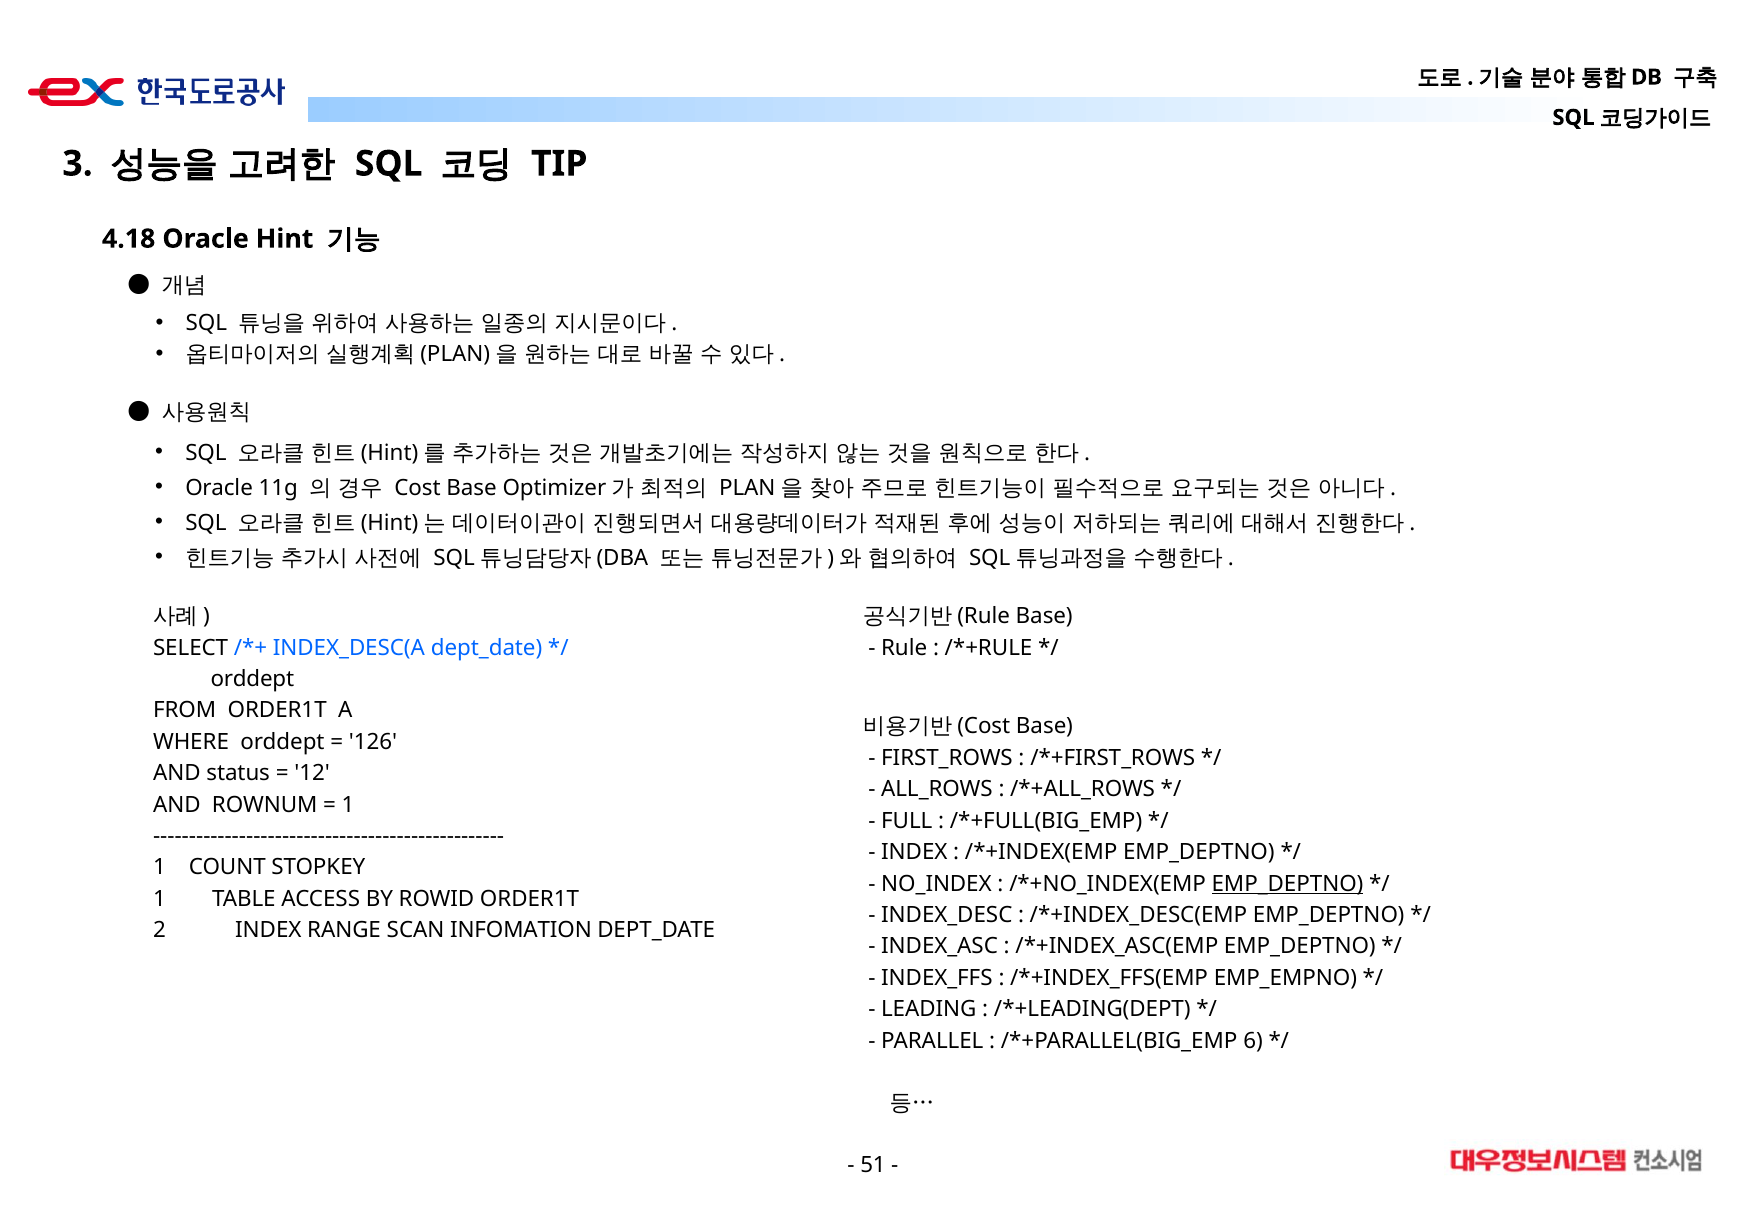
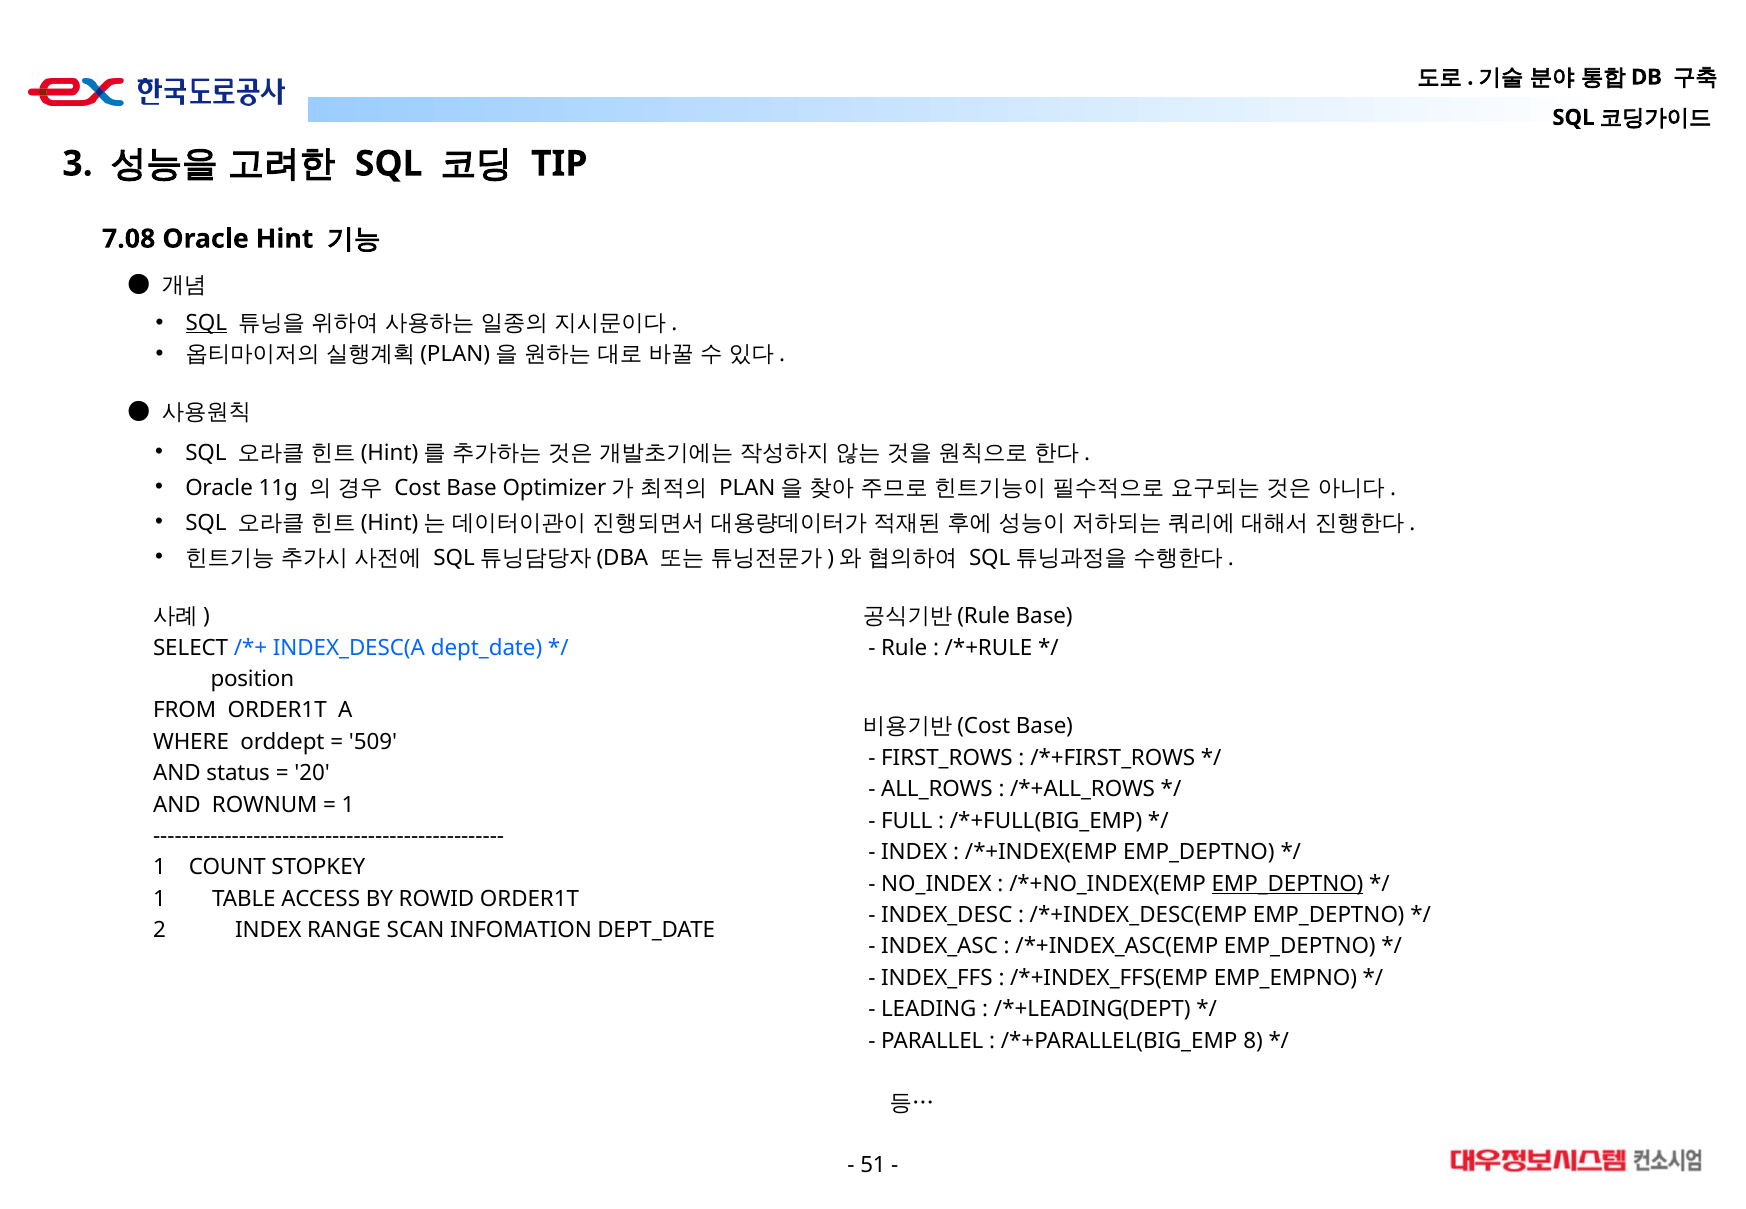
4.18: 4.18 -> 7.08 (129, 239)
SQL underline: none -> present (206, 323)
orddept: orddept -> position (252, 679)
126: 126 -> 509 (373, 742)
12: 12 -> 20 (312, 773)
6: 6 -> 8 (1253, 1041)
